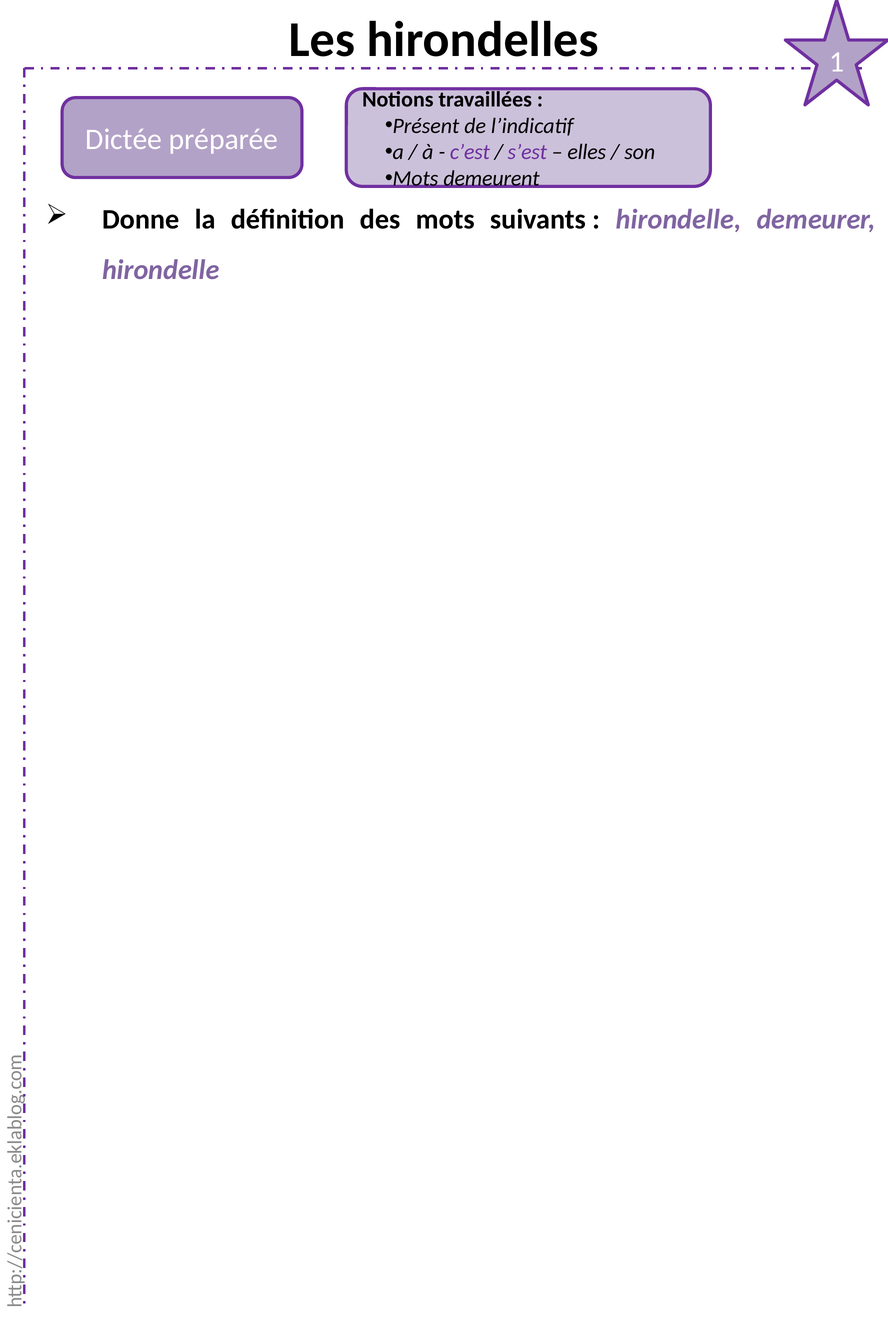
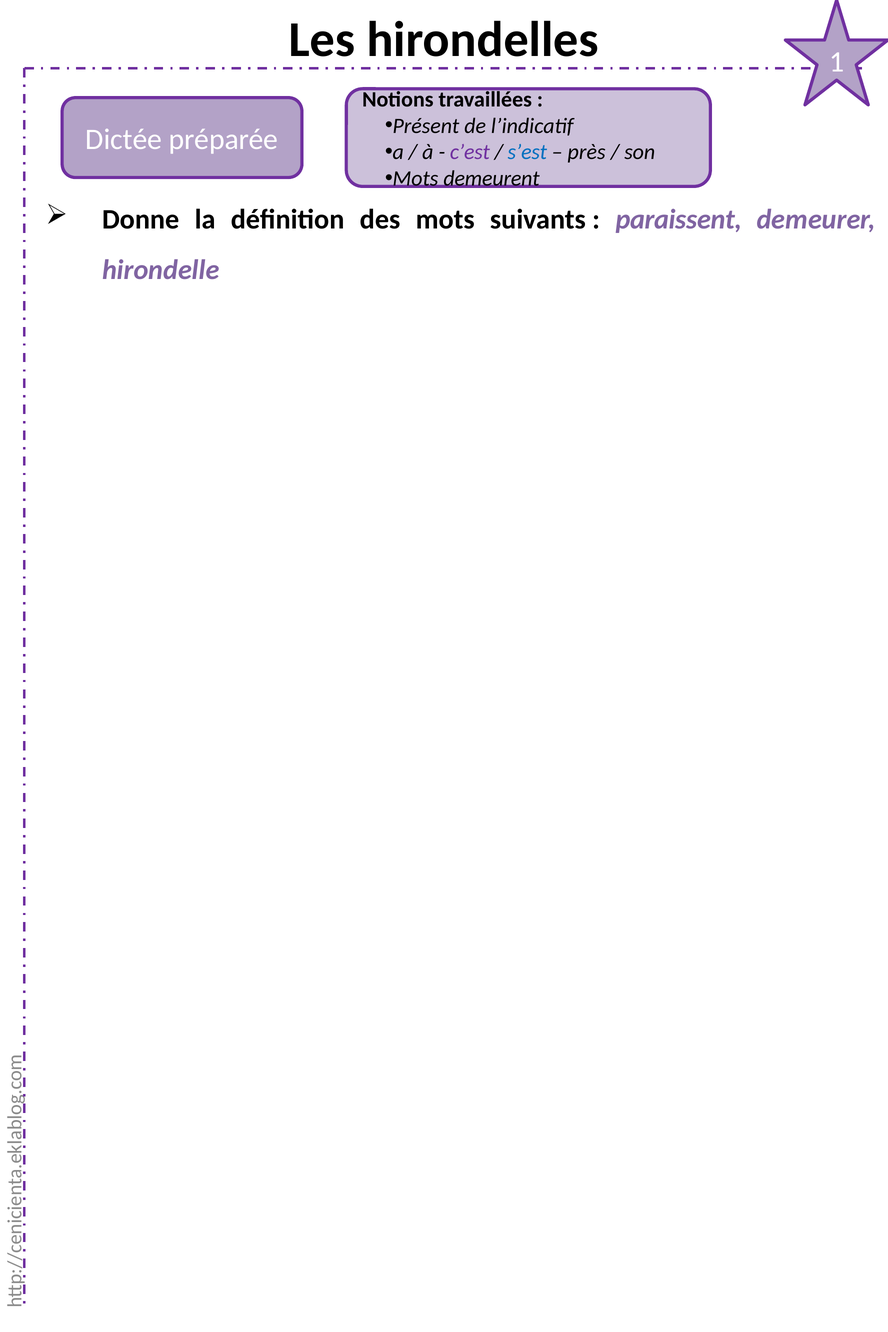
s’est colour: purple -> blue (527, 152)
elles: elles -> près (587, 152)
hirondelle: hirondelle -> paraissent (679, 219)
